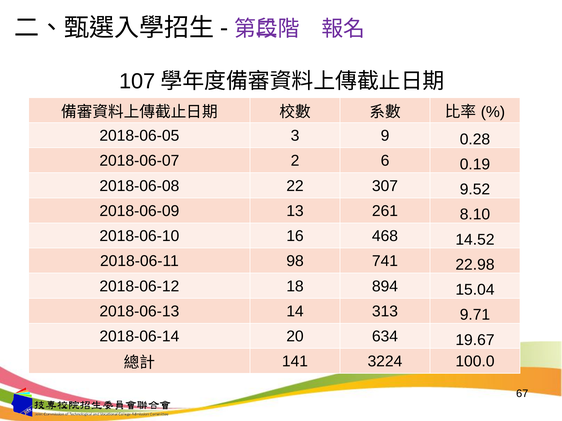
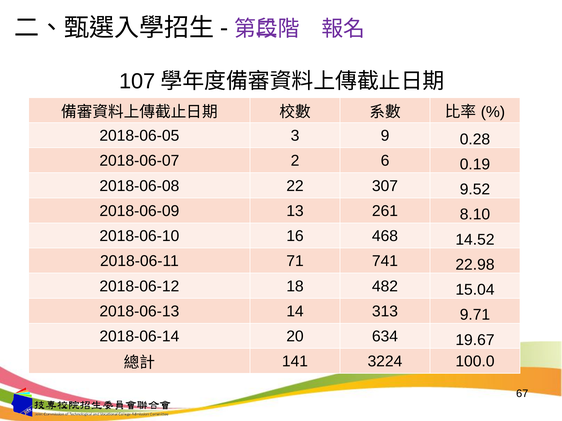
98: 98 -> 71 (295, 261)
894: 894 -> 482 (385, 287)
